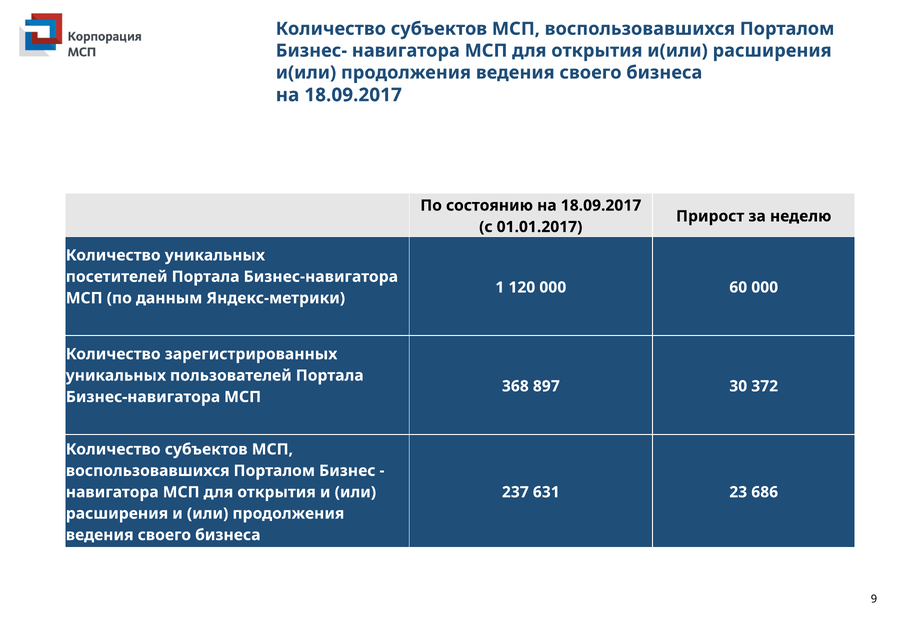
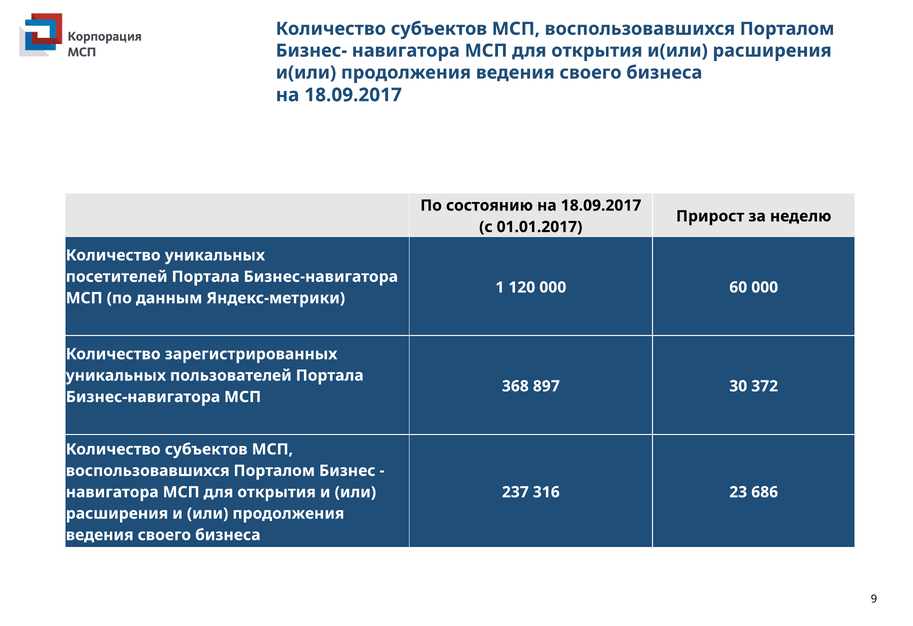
631: 631 -> 316 (546, 492)
